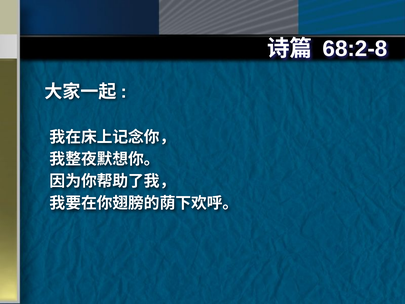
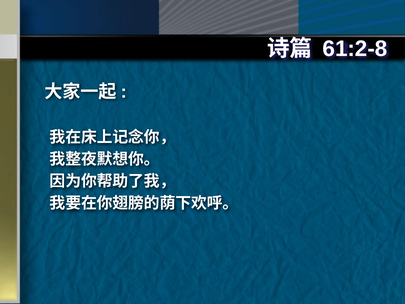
68:2-8: 68:2-8 -> 61:2-8 (355, 49)
